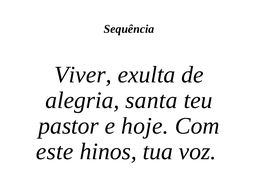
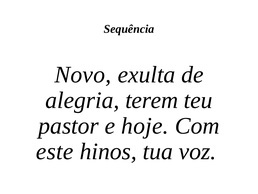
Viver: Viver -> Novo (83, 74)
santa: santa -> terem (152, 100)
